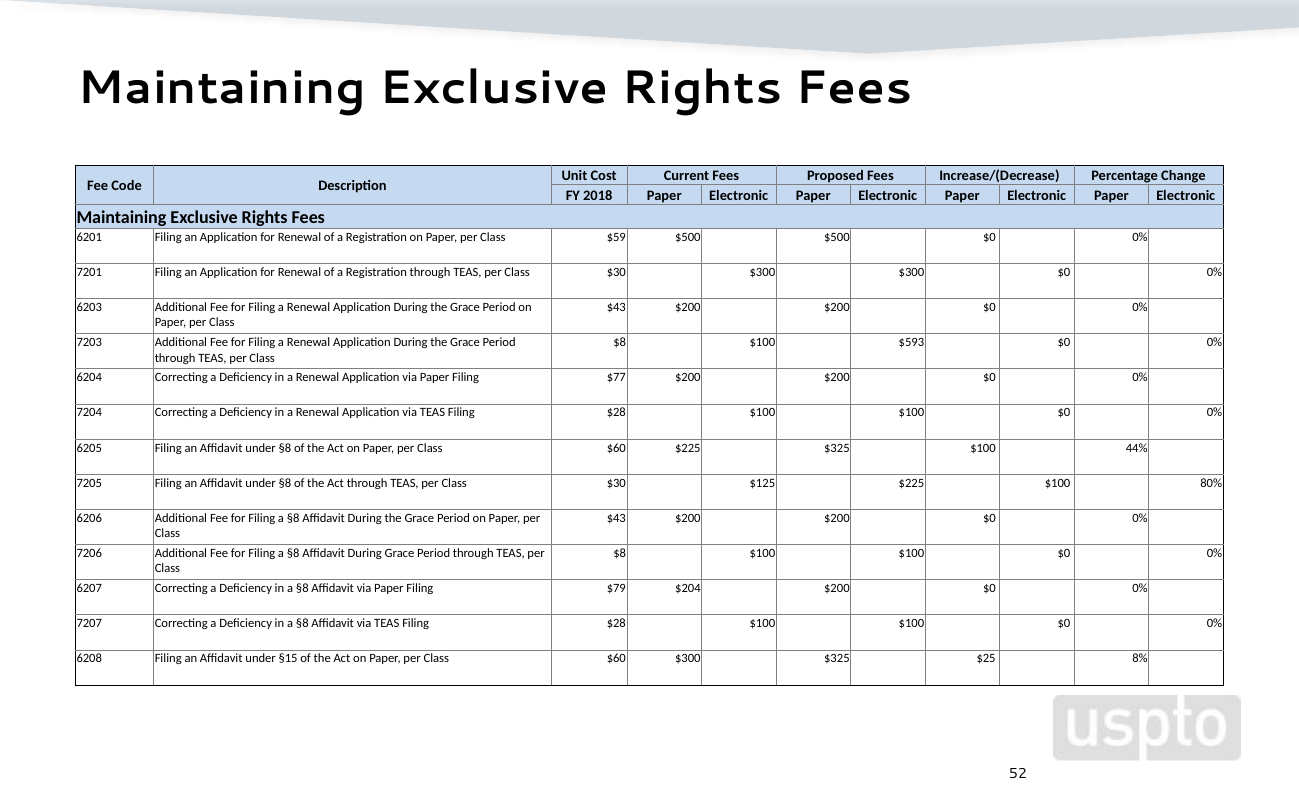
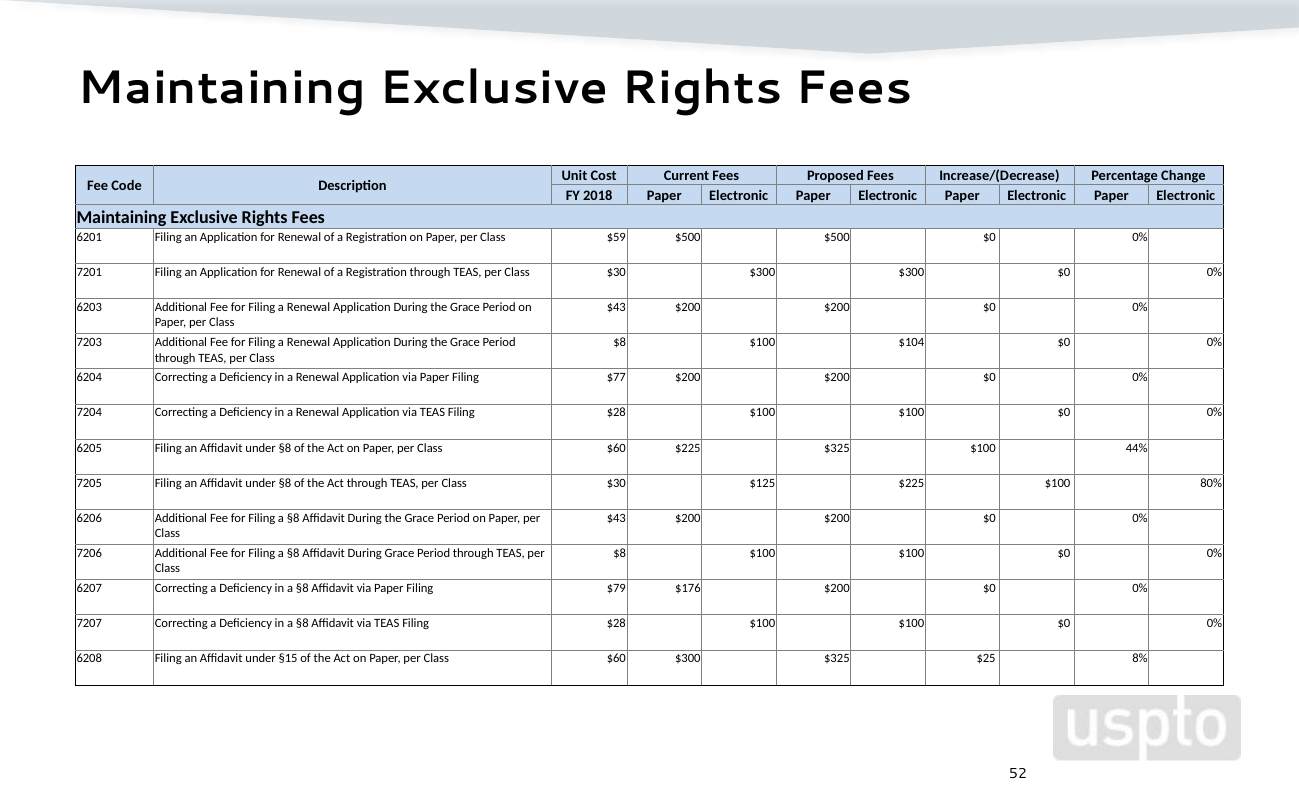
$593: $593 -> $104 (911, 342)
$204: $204 -> $176 (688, 588)
